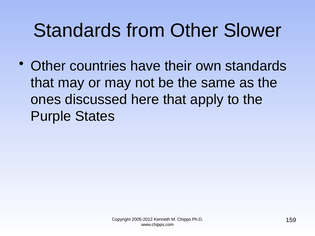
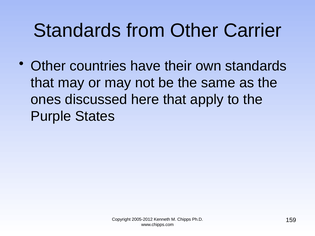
Slower: Slower -> Carrier (253, 30)
